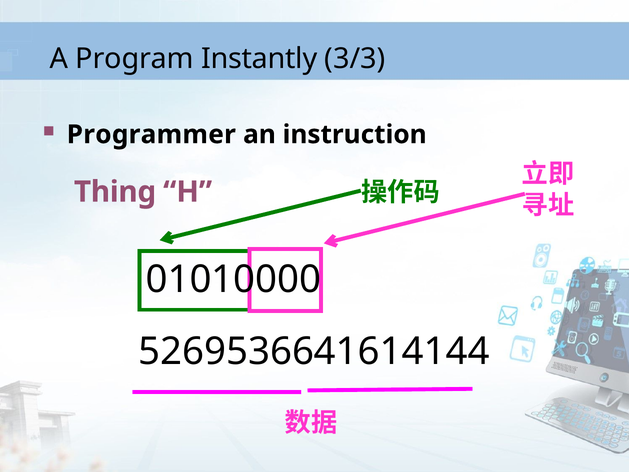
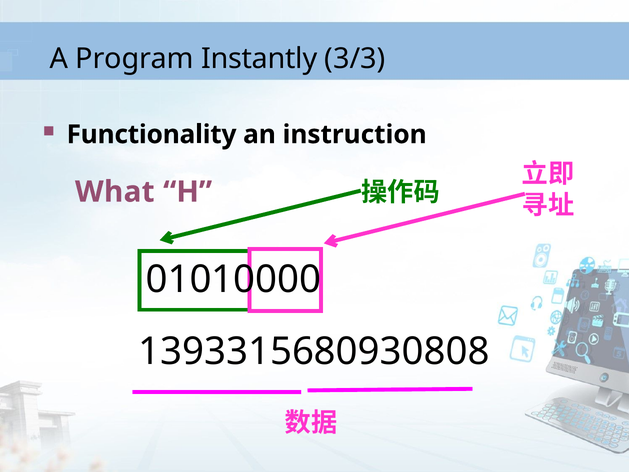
Programmer: Programmer -> Functionality (152, 134)
Thing: Thing -> What (115, 192)
5269536641614144: 5269536641614144 -> 1393315680930808 (314, 351)
